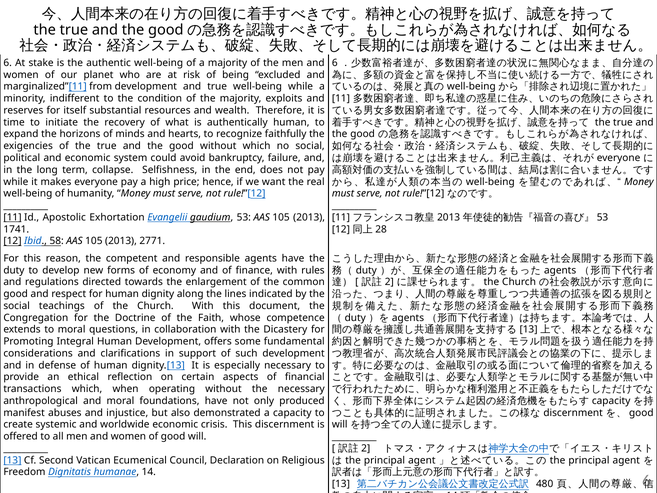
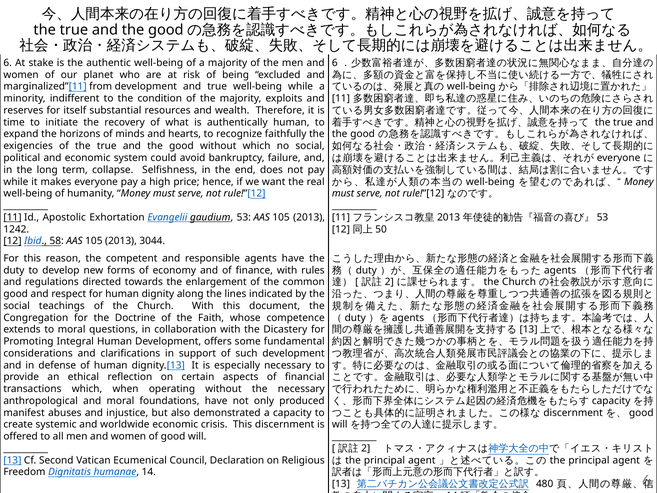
1741: 1741 -> 1242 (16, 229)
28: 28 -> 50 (381, 229)
2771: 2771 -> 3044 (152, 241)
